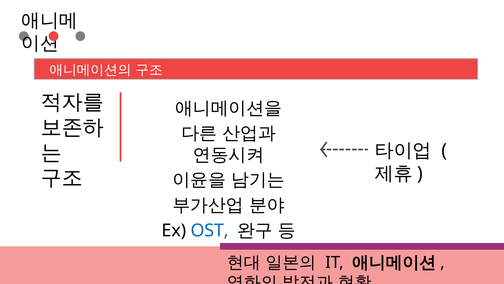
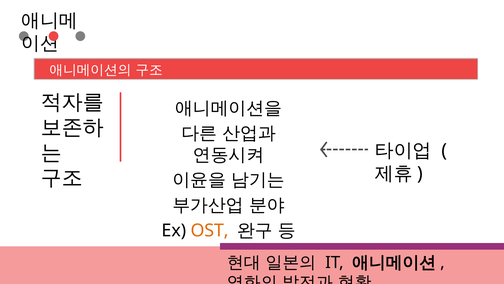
OST colour: blue -> orange (210, 230)
